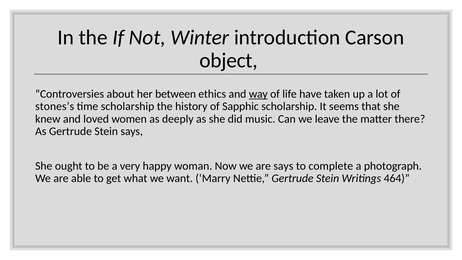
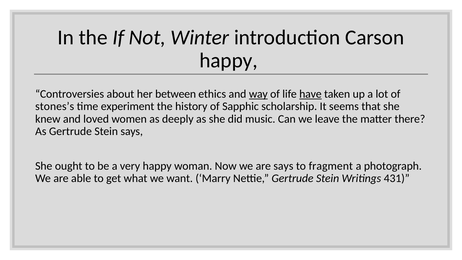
object: object -> happy (229, 60)
have underline: none -> present (310, 94)
time scholarship: scholarship -> experiment (128, 106)
complete: complete -> fragment (331, 166)
464: 464 -> 431 (397, 178)
